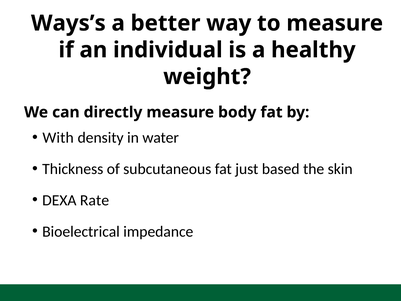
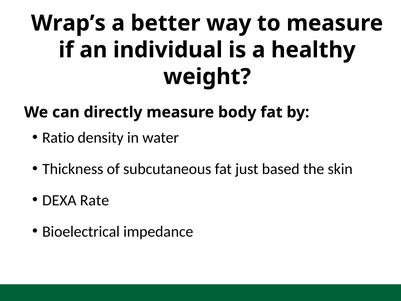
Ways’s: Ways’s -> Wrap’s (68, 23)
With: With -> Ratio (58, 138)
